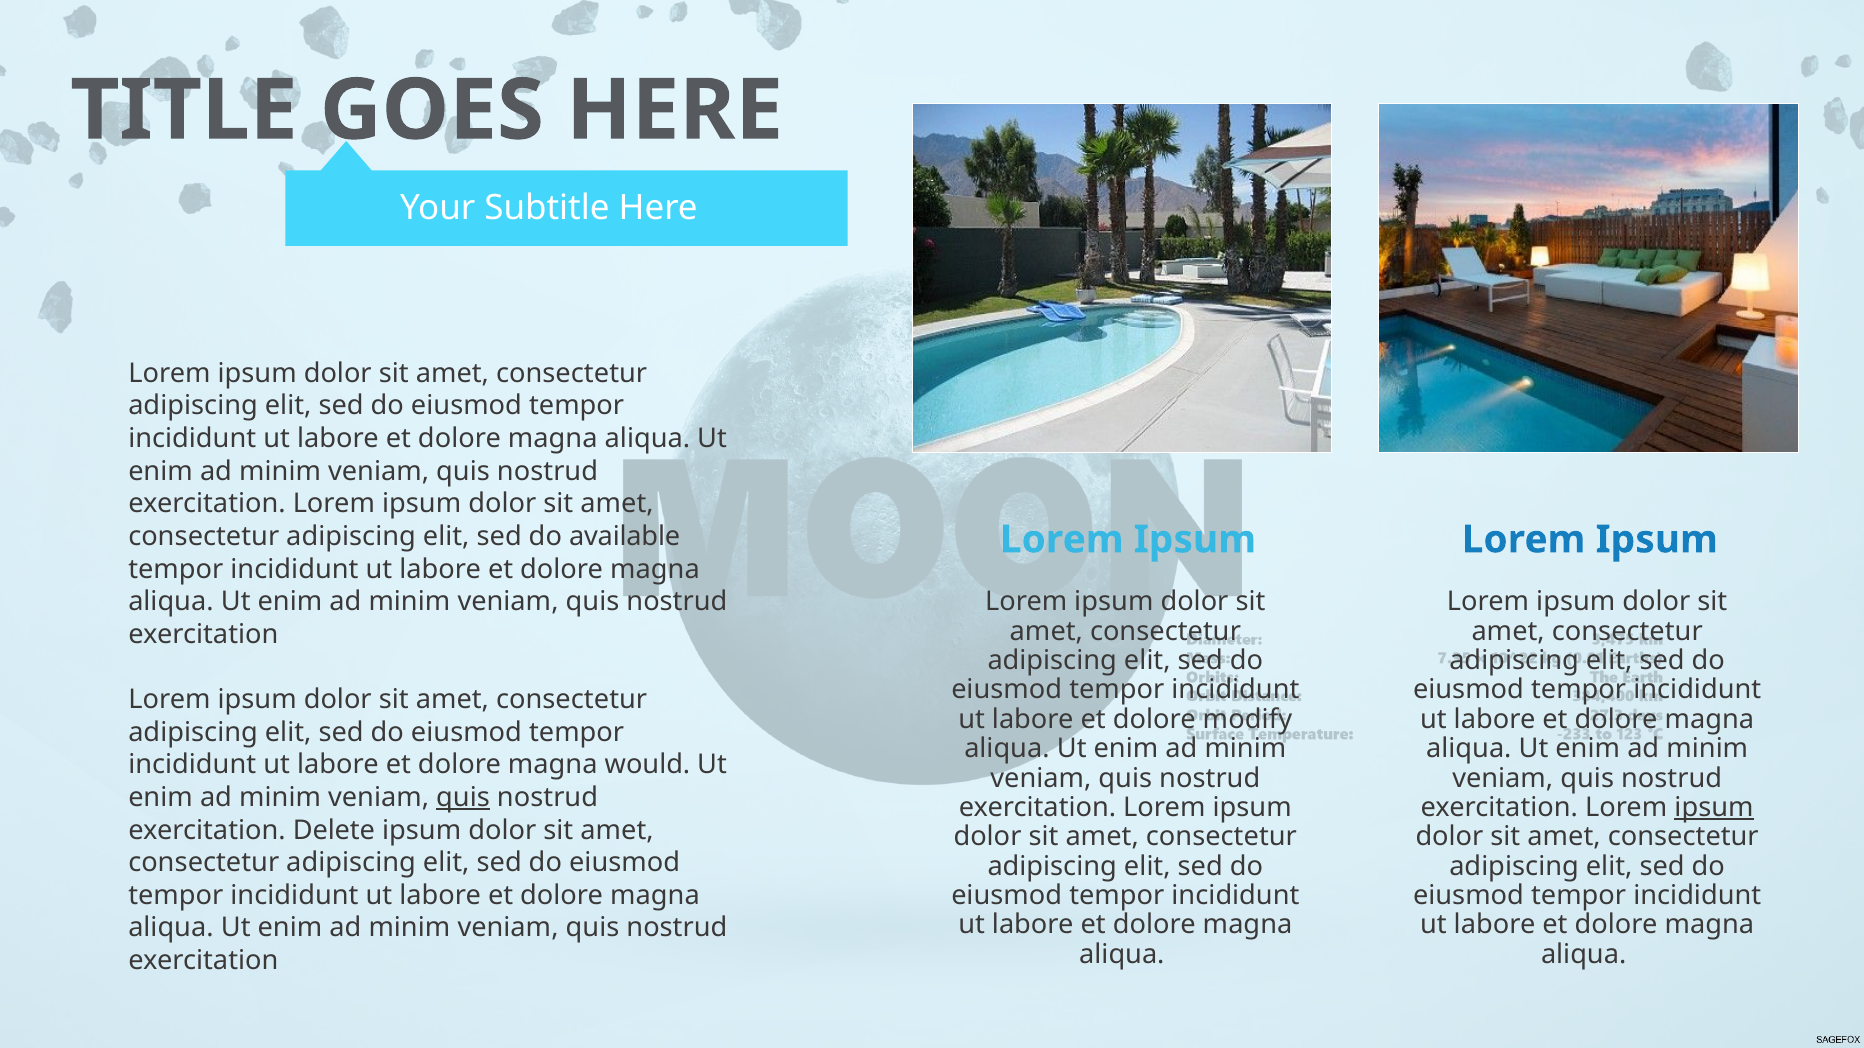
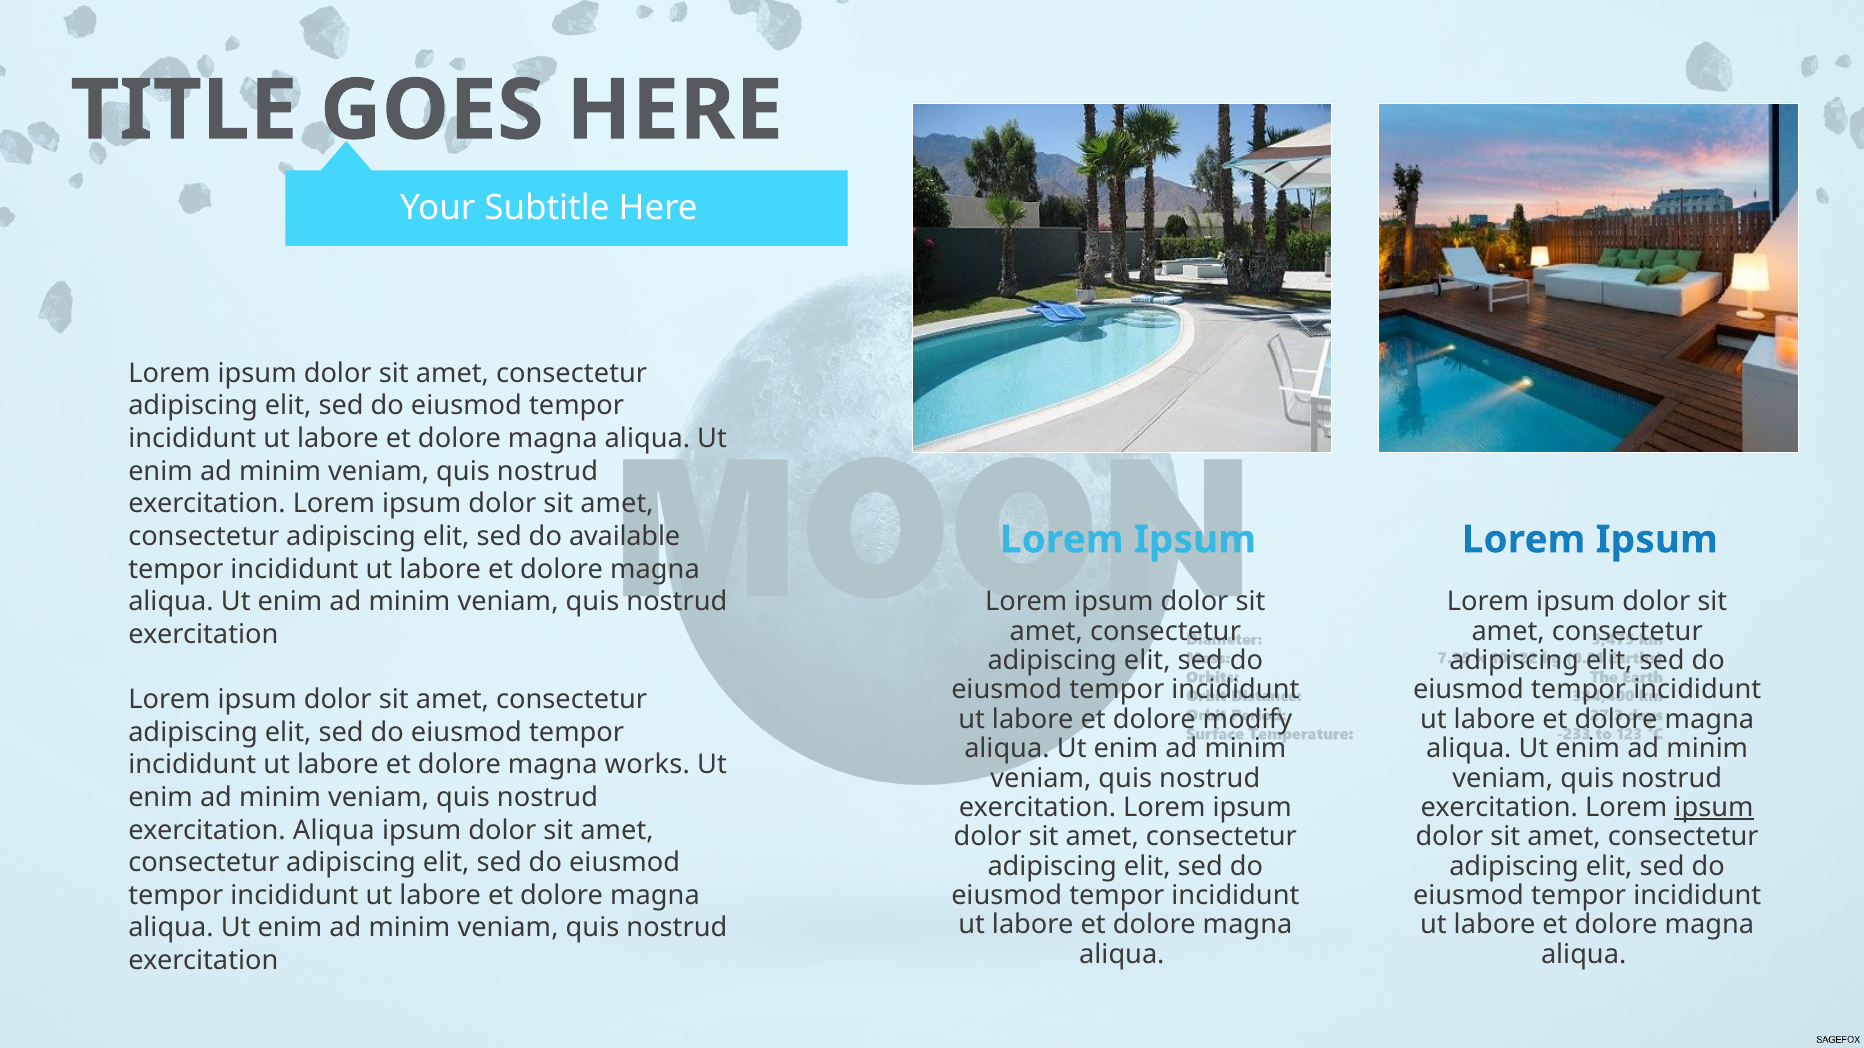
would: would -> works (647, 765)
quis underline: present -> none (463, 798)
exercitation Delete: Delete -> Aliqua (334, 830)
